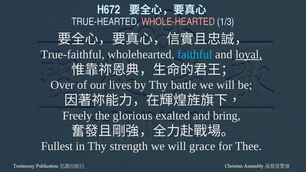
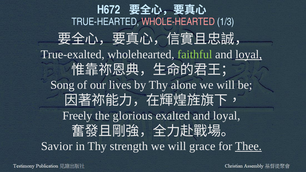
True-faithful: True-faithful -> True-exalted (73, 54)
faithful colour: light blue -> light green (195, 54)
Over: Over -> Song (62, 85)
battle: battle -> alone (184, 85)
exalted and bring: bring -> loyal (227, 116)
Fullest: Fullest -> Savior (57, 146)
Thee underline: none -> present (248, 146)
